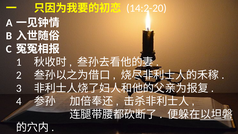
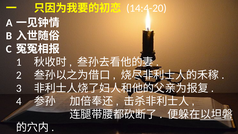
14:2-20: 14:2-20 -> 14:4-20 (147, 8)
